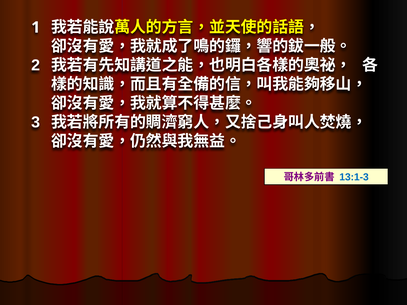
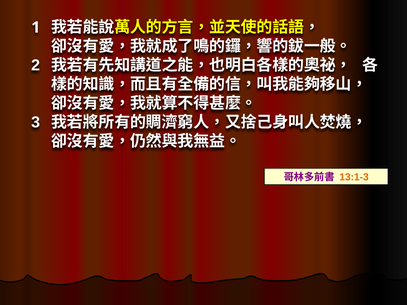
13:1-3 colour: blue -> orange (354, 177)
